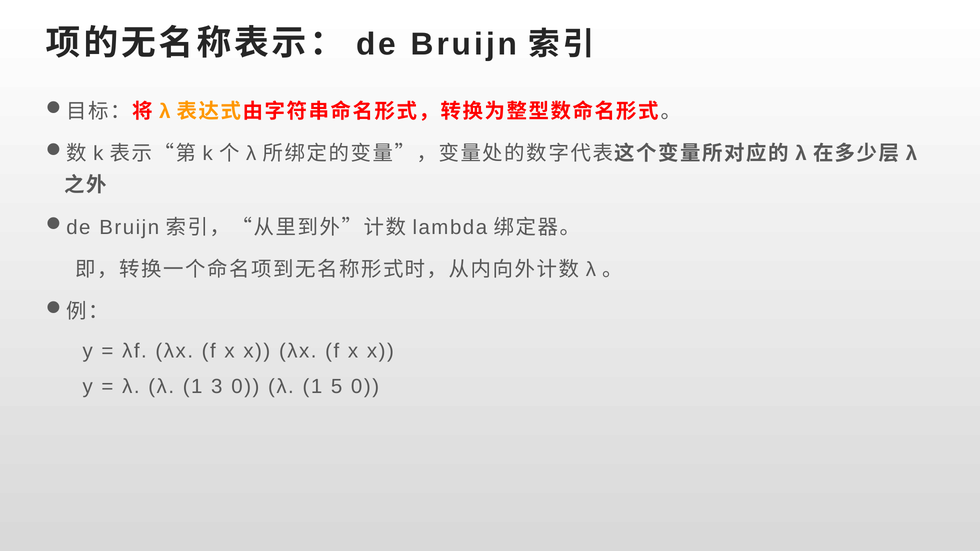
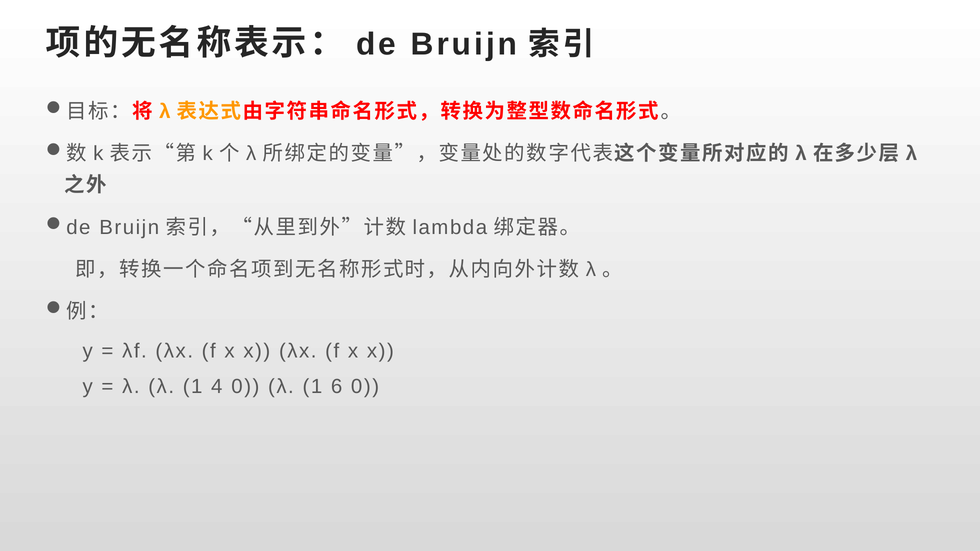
3: 3 -> 4 (217, 387)
5: 5 -> 6 (337, 387)
